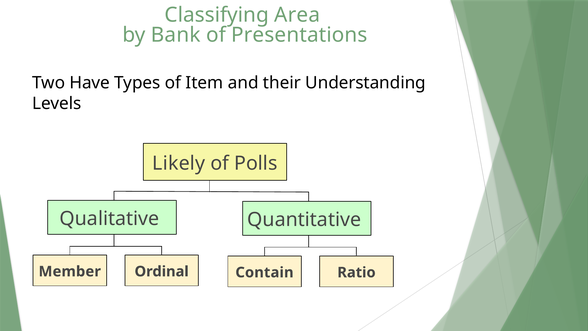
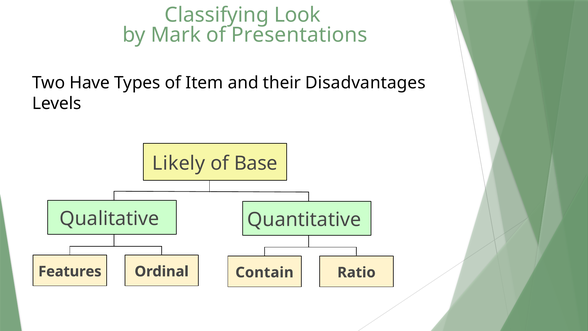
Area: Area -> Look (297, 15)
Bank: Bank -> Mark (176, 35)
Understanding: Understanding -> Disadvantages (365, 83)
Polls: Polls -> Base (256, 163)
Member: Member -> Features (70, 271)
